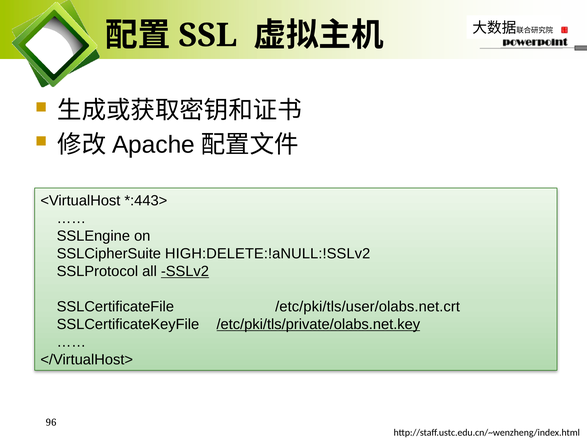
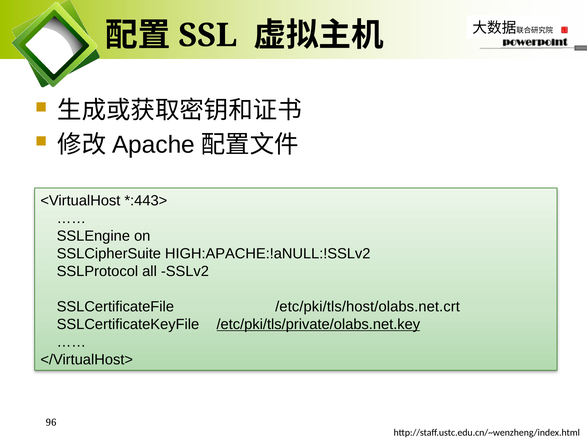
HIGH:DELETE:!aNULL:!SSLv2: HIGH:DELETE:!aNULL:!SSLv2 -> HIGH:APACHE:!aNULL:!SSLv2 (268, 253)
SSLv2 underline: present -> none (185, 271)
/etc/pki/tls/user/olabs.net.crt: /etc/pki/tls/user/olabs.net.crt -> /etc/pki/tls/host/olabs.net.crt (368, 306)
